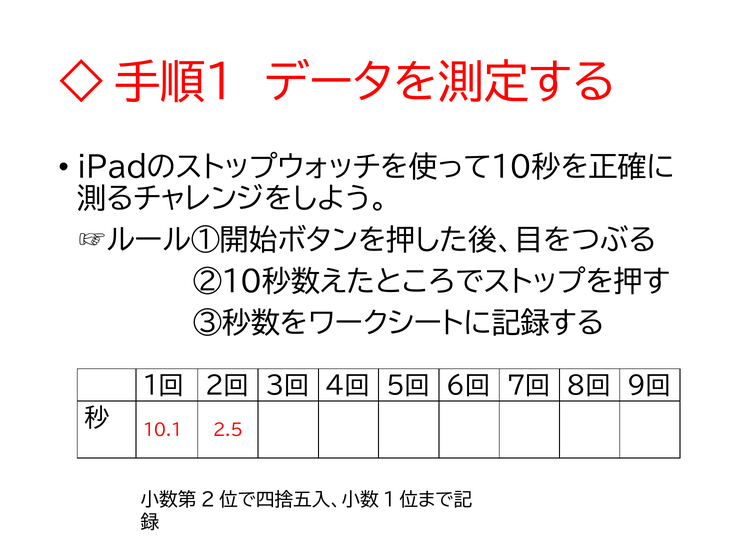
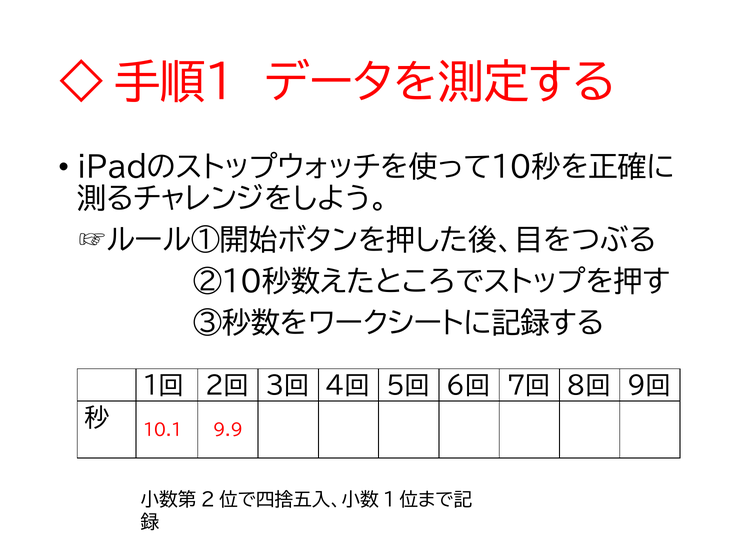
2.5: 2.5 -> 9.9 (228, 430)
